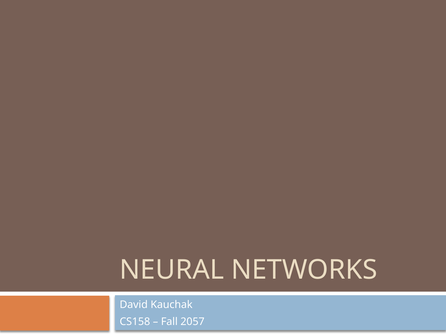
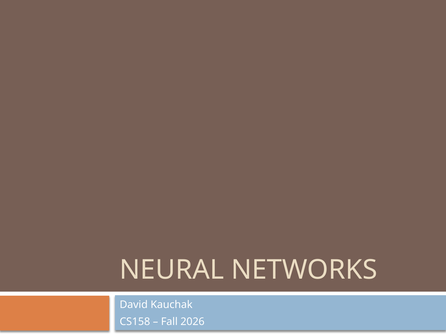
2057: 2057 -> 2026 (193, 321)
